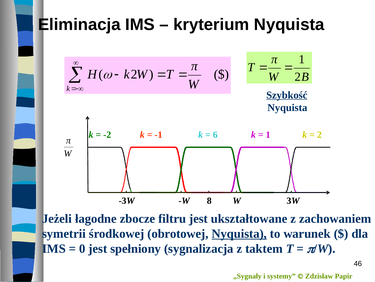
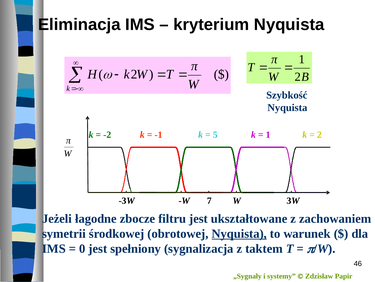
Szybkość underline: present -> none (287, 95)
6: 6 -> 5 (215, 134)
8: 8 -> 7 (209, 200)
